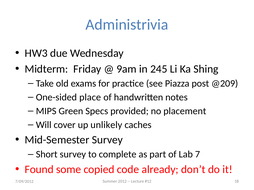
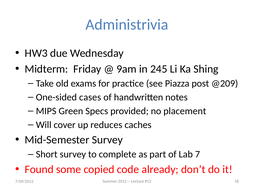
place: place -> cases (90, 97)
unlikely: unlikely -> reduces (106, 125)
